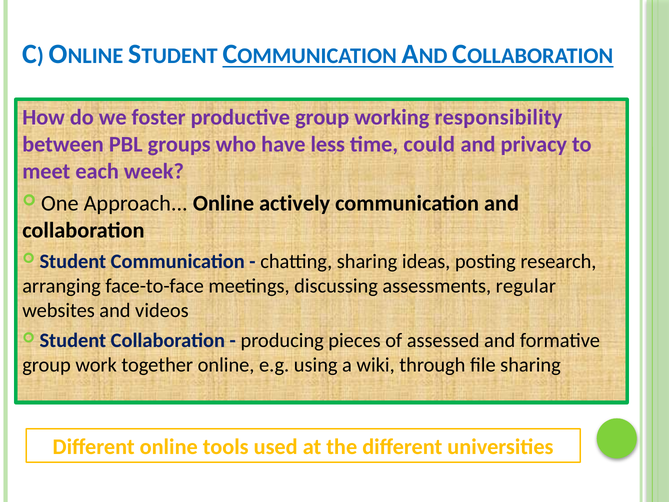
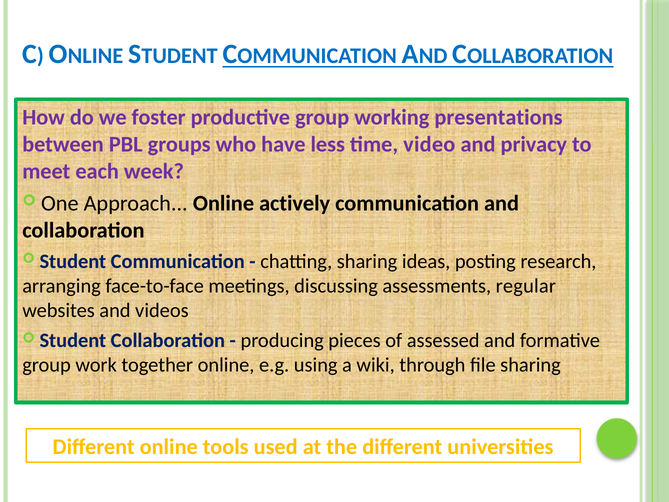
responsibility: responsibility -> presentations (499, 118)
could: could -> video (429, 144)
